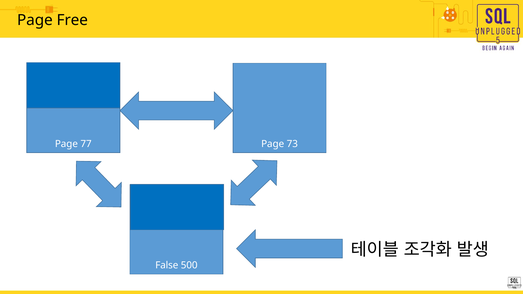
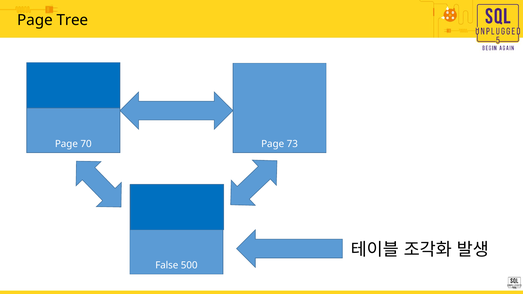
Free: Free -> Tree (72, 20)
77: 77 -> 70 (86, 144)
